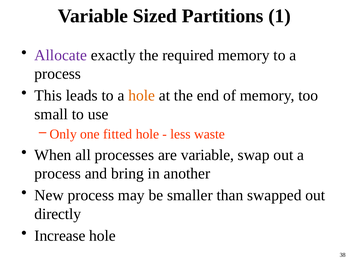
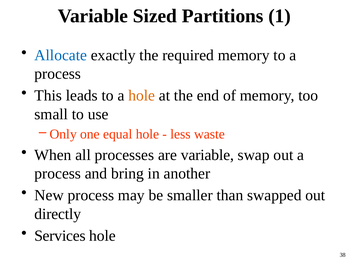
Allocate colour: purple -> blue (61, 55)
fitted: fitted -> equal (118, 134)
Increase: Increase -> Services (60, 235)
